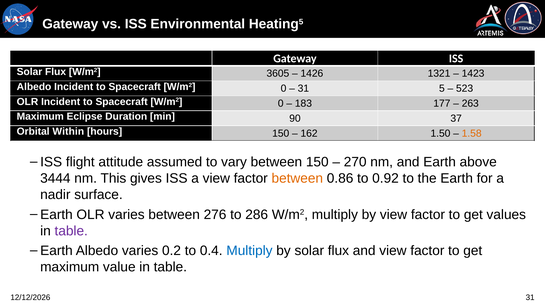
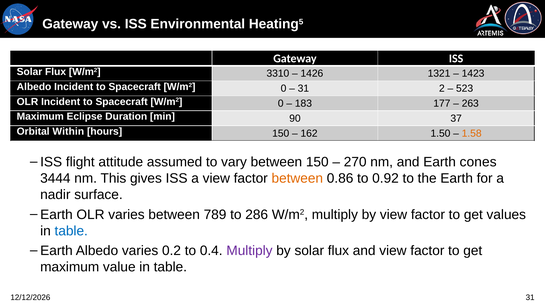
3605: 3605 -> 3310 (278, 73)
5: 5 -> 2 (442, 88)
above: above -> cones (478, 162)
276: 276 -> 789 (215, 214)
table colour: purple -> blue (71, 231)
Multiply colour: blue -> purple (249, 250)
